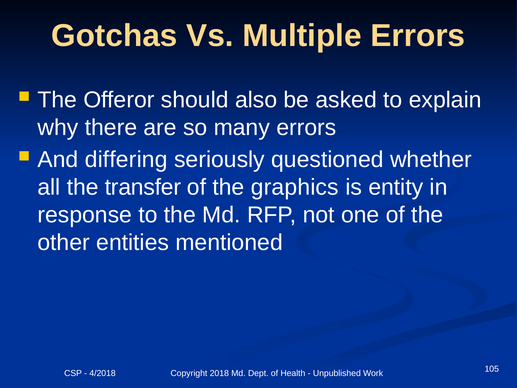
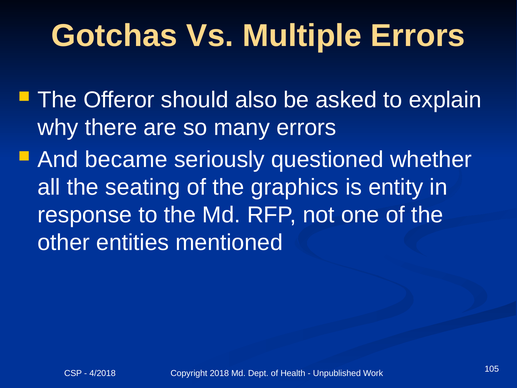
differing: differing -> became (126, 160)
transfer: transfer -> seating (143, 187)
